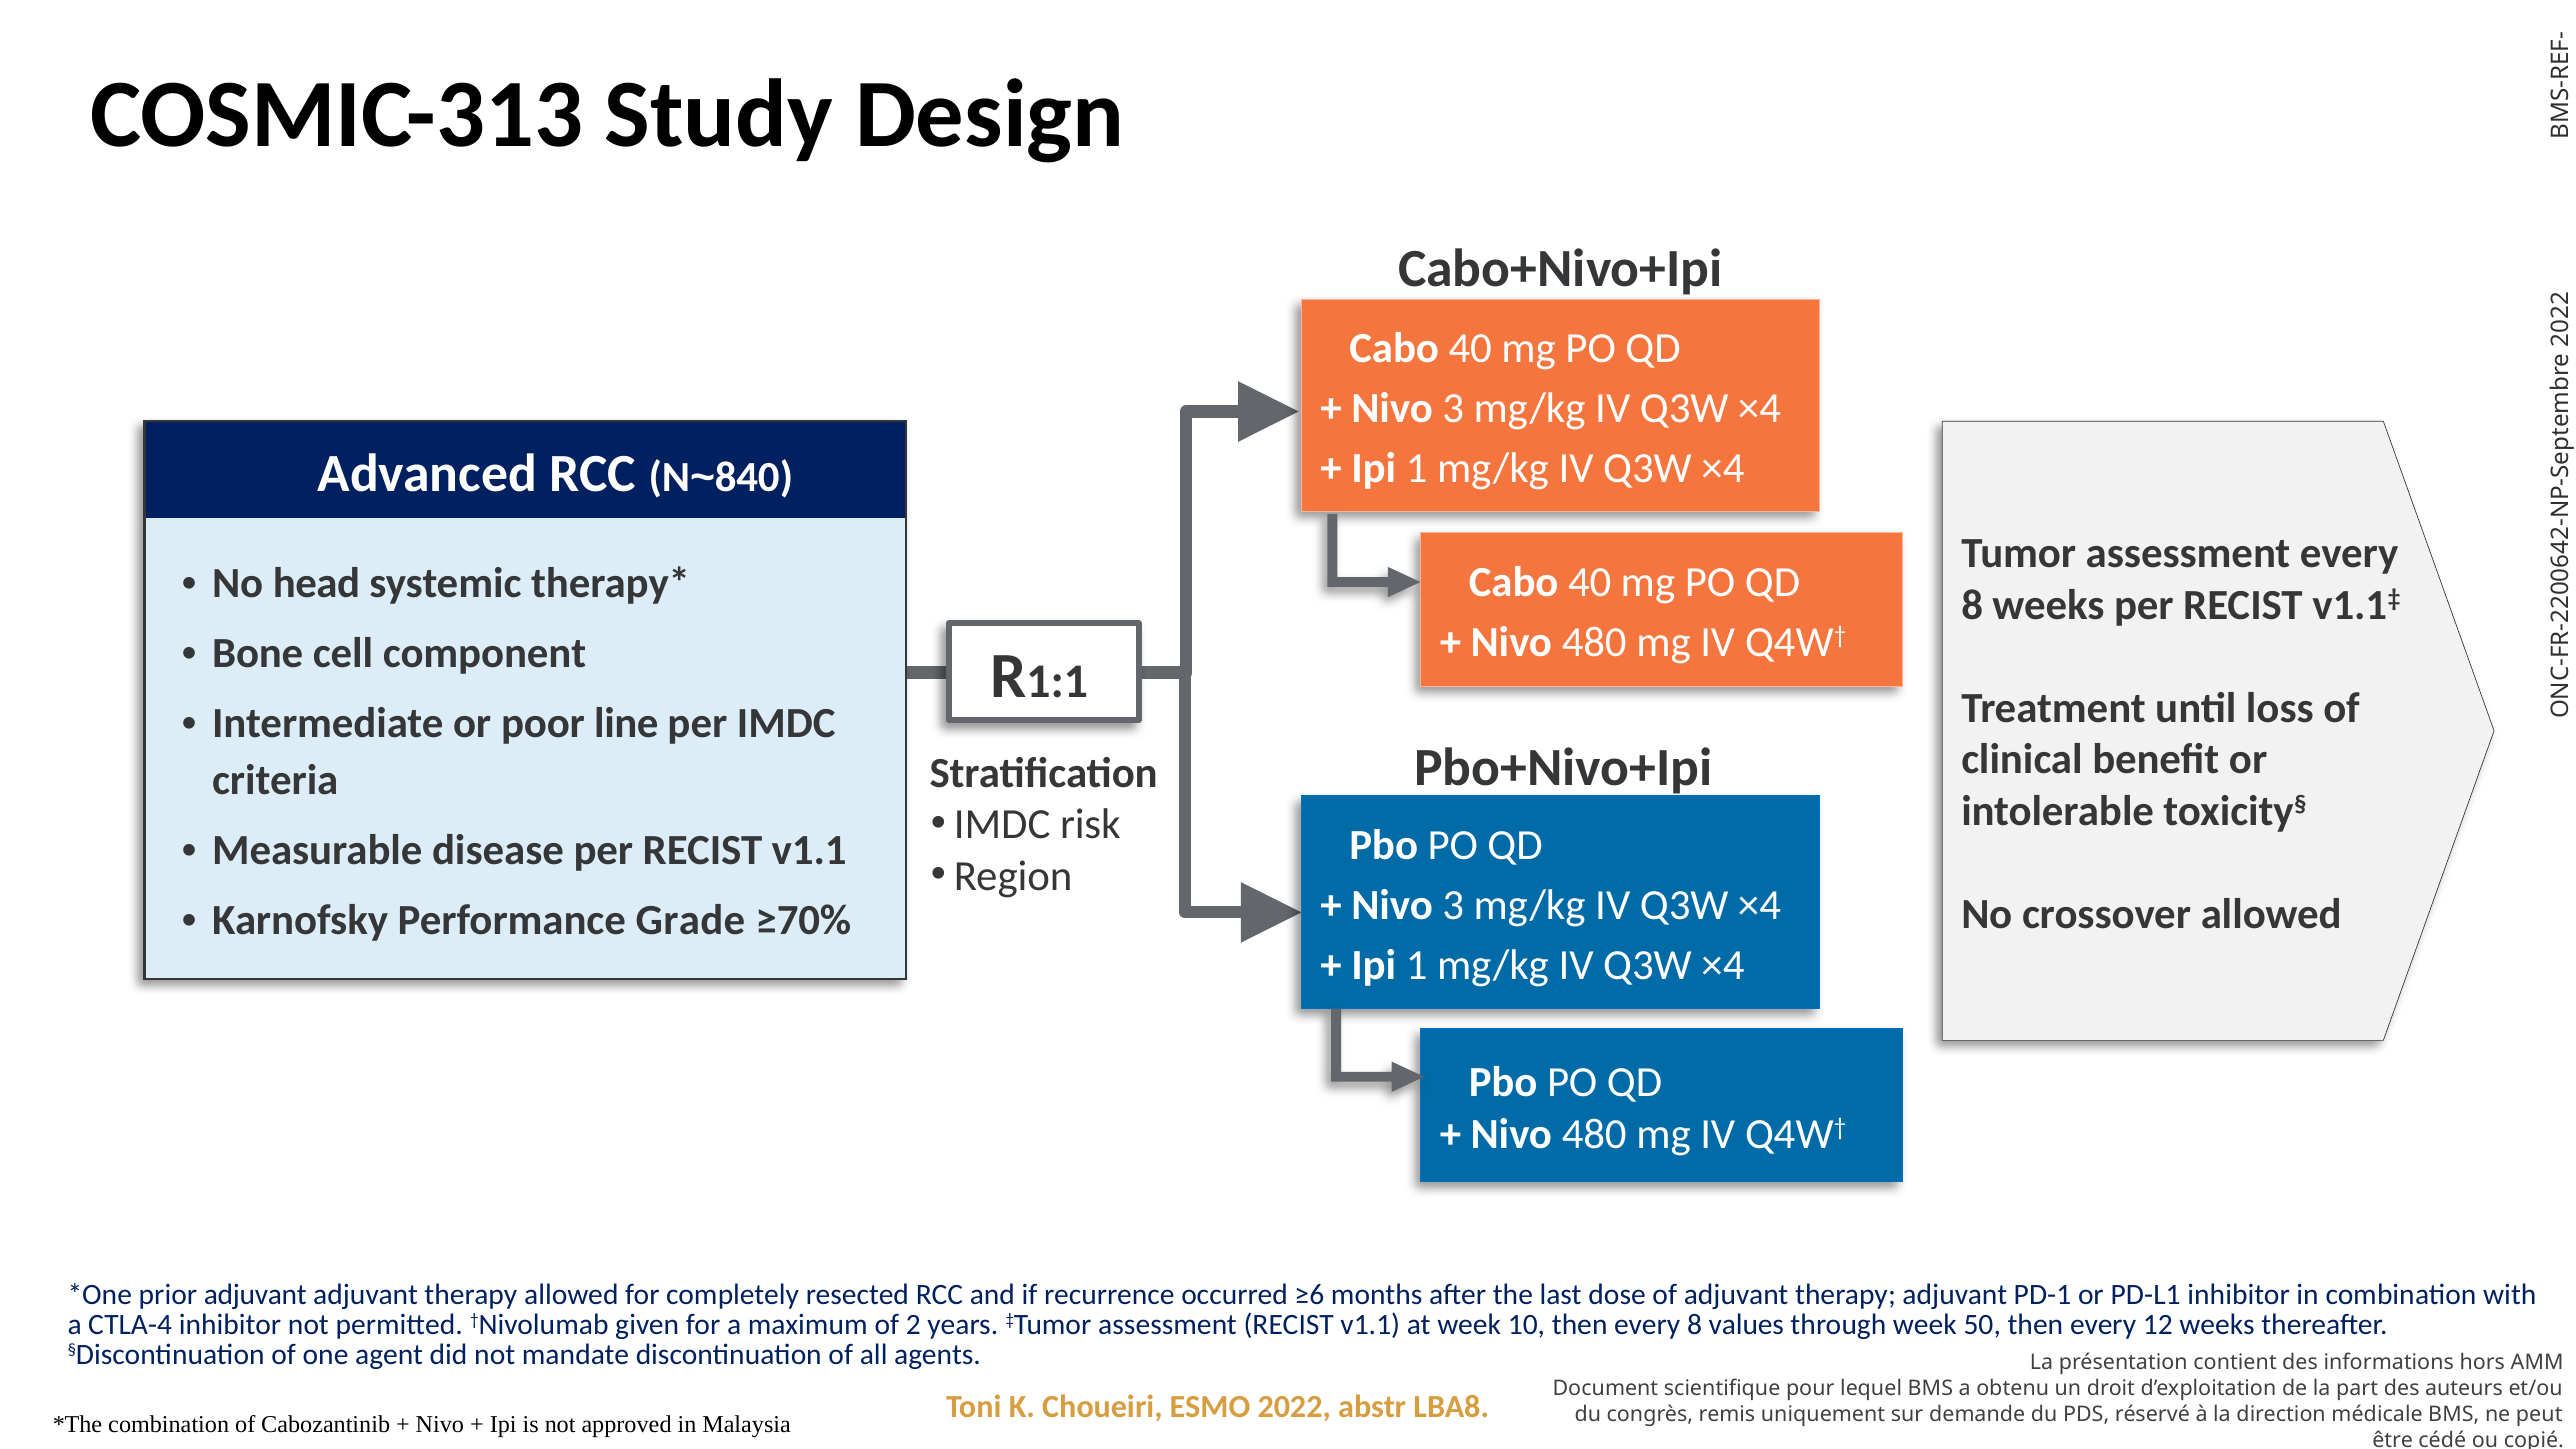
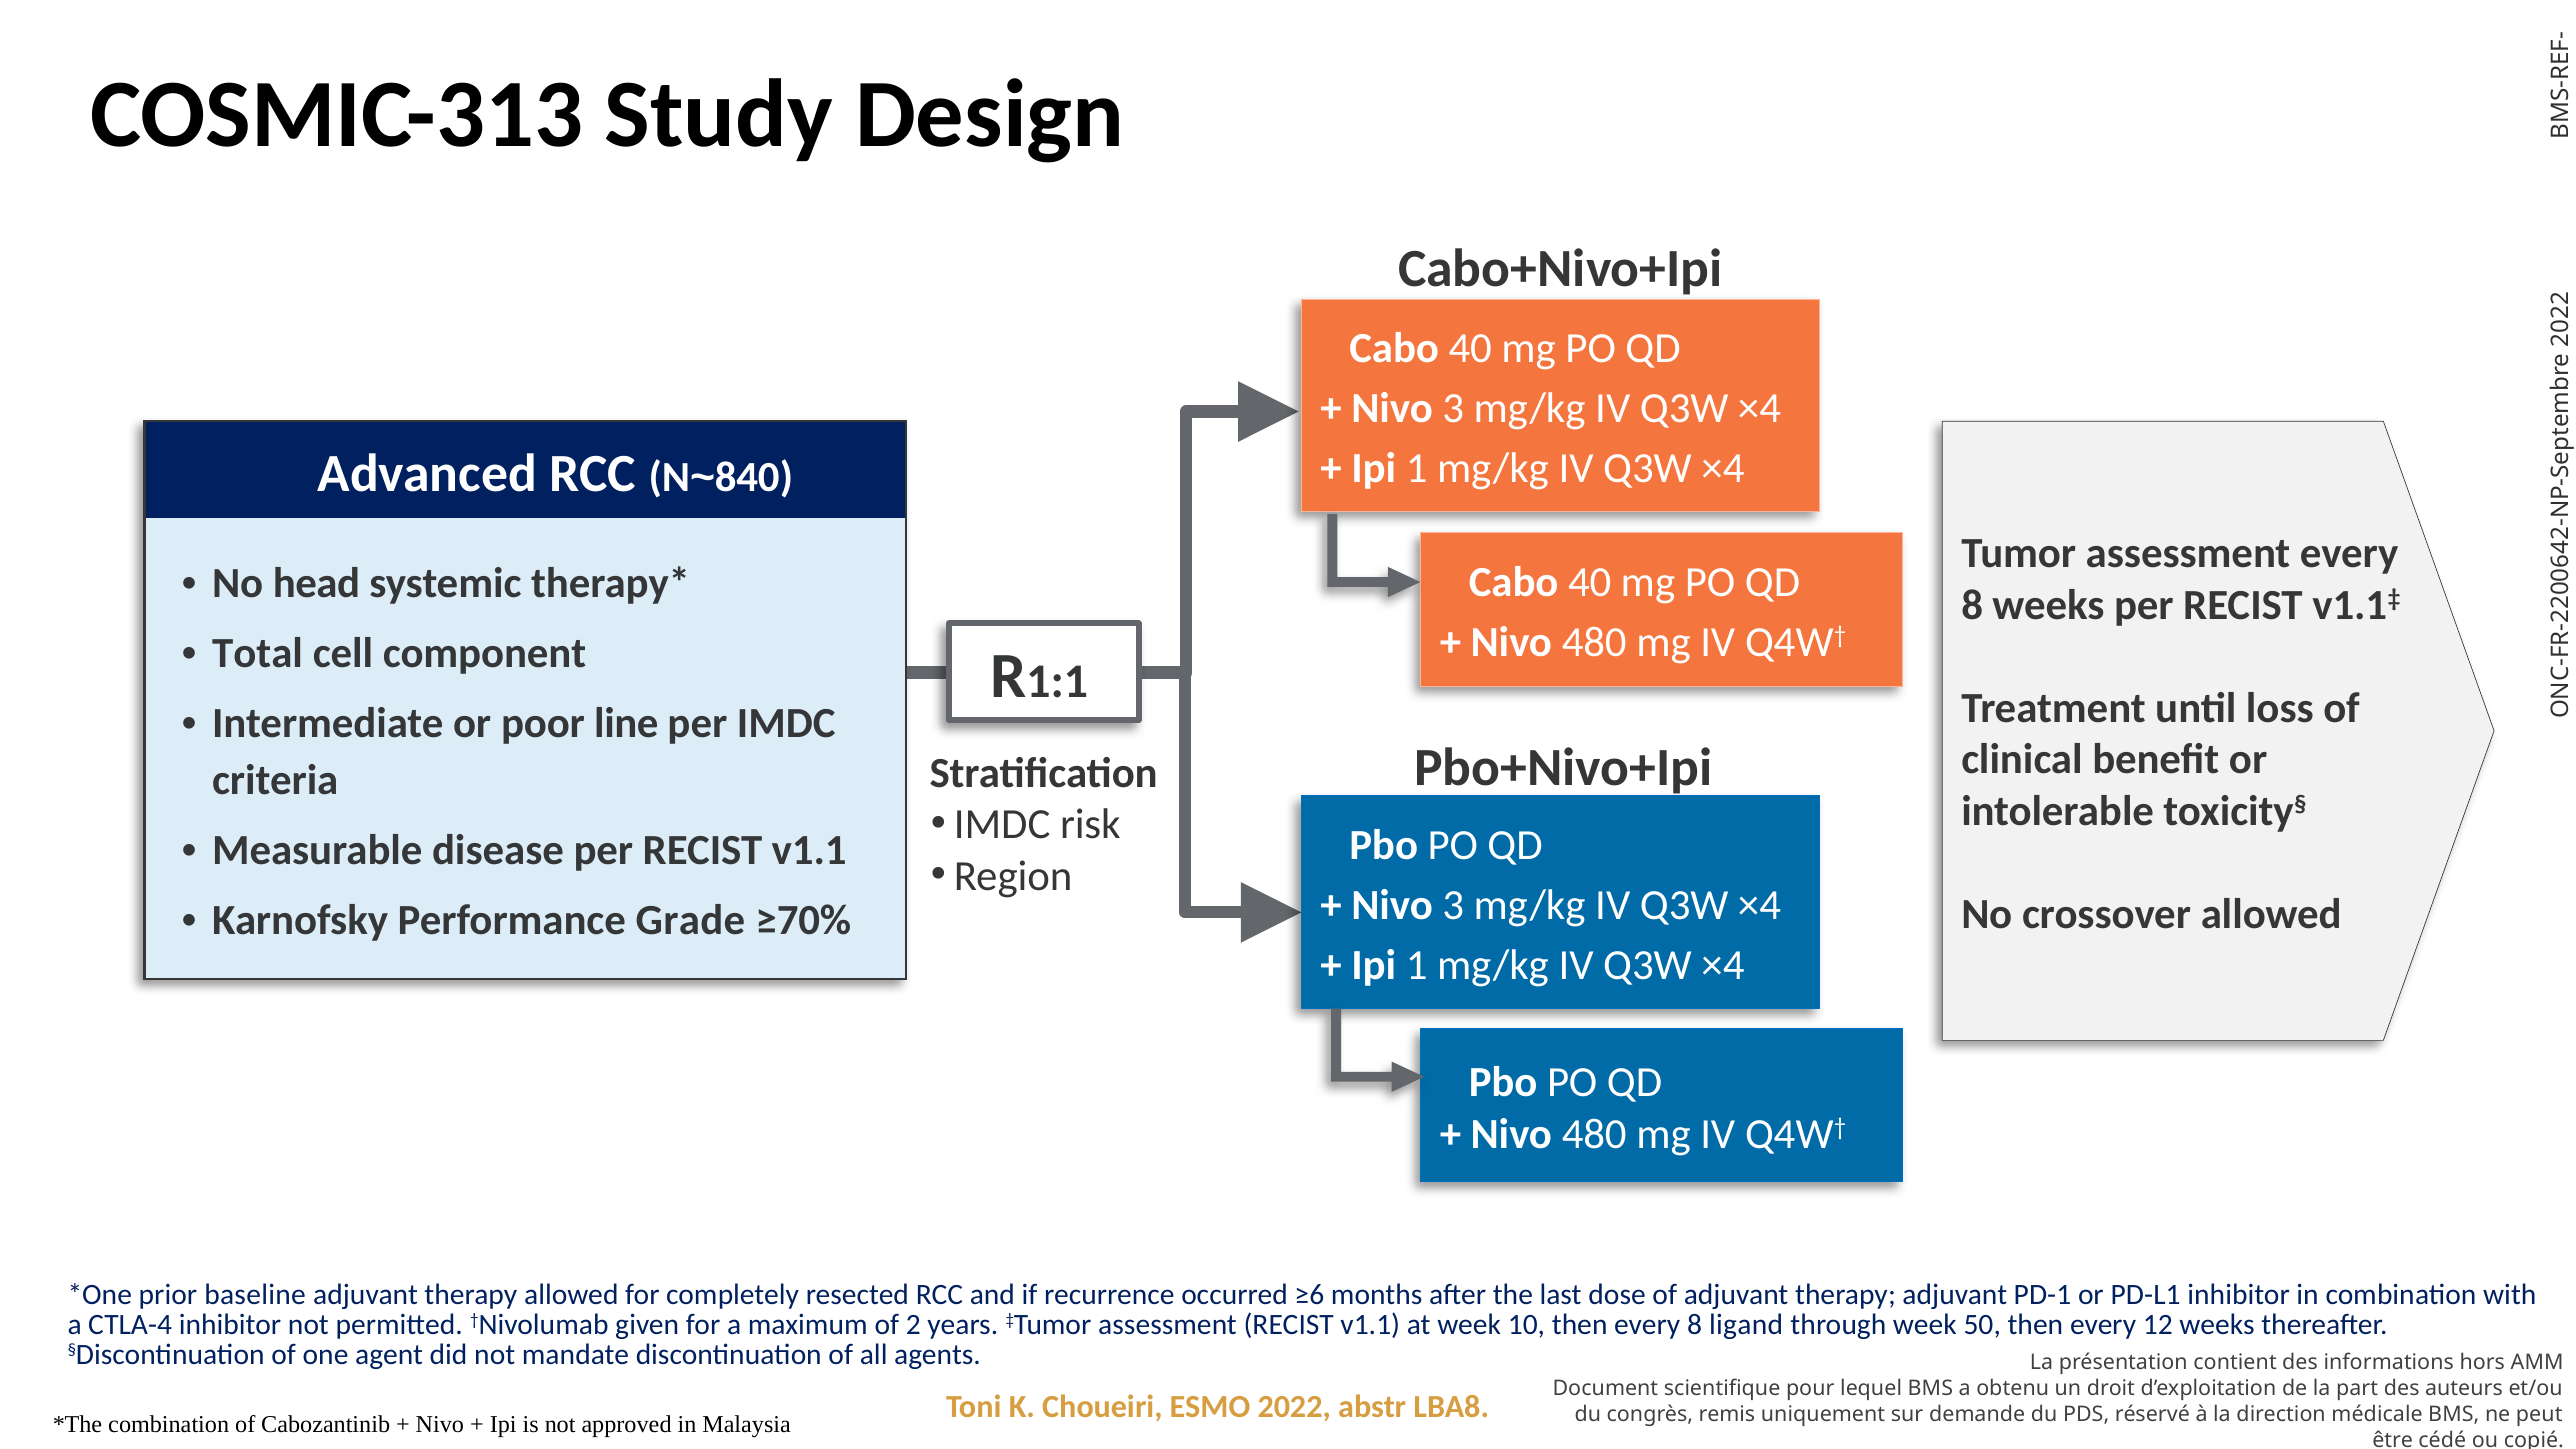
Bone: Bone -> Total (258, 653)
prior adjuvant: adjuvant -> baseline (255, 1295)
values: values -> ligand (1746, 1325)
